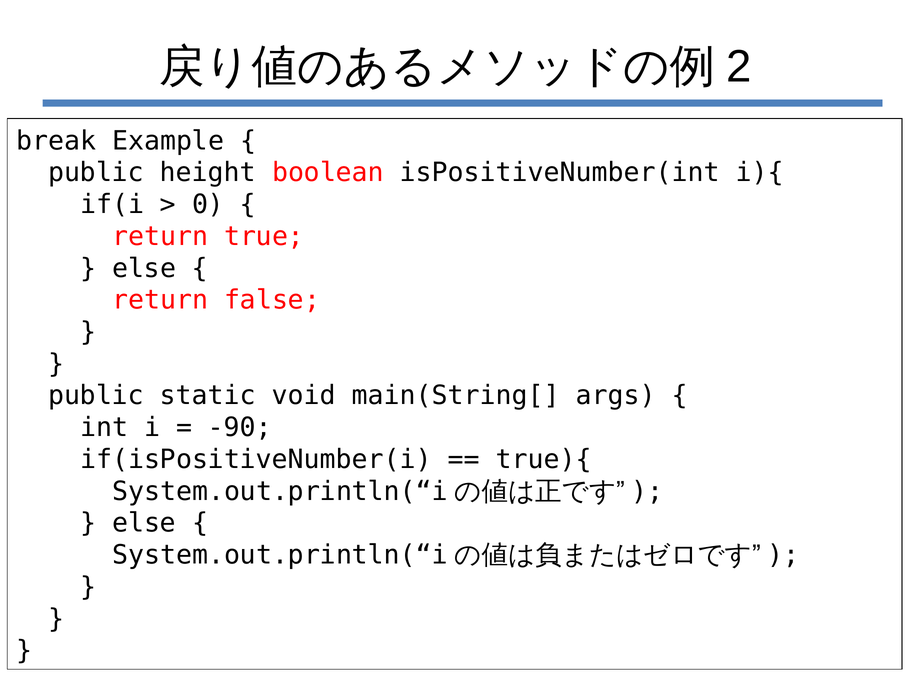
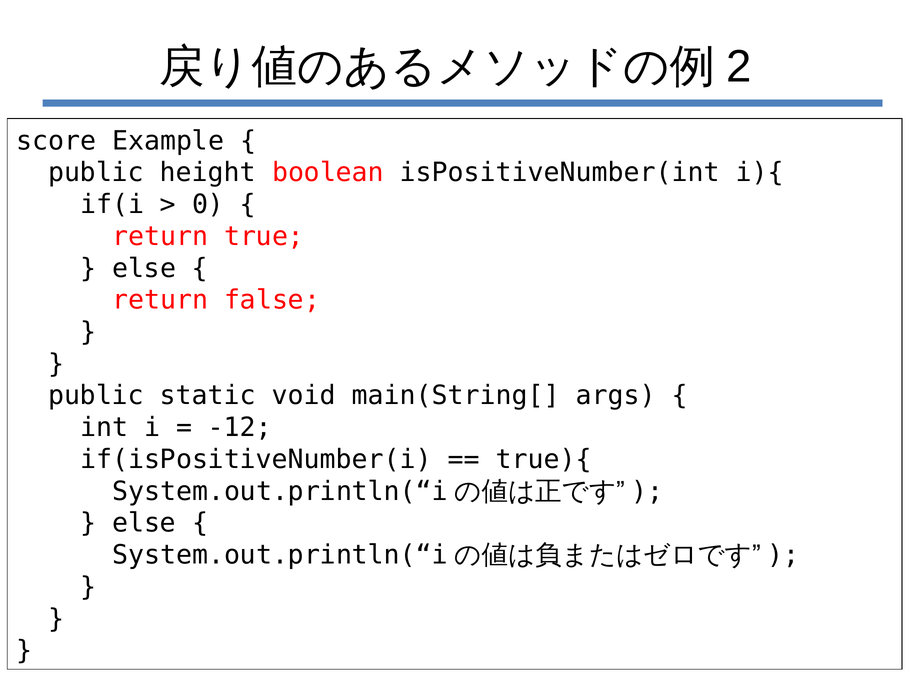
break: break -> score (56, 141)
-90: -90 -> -12 (240, 428)
